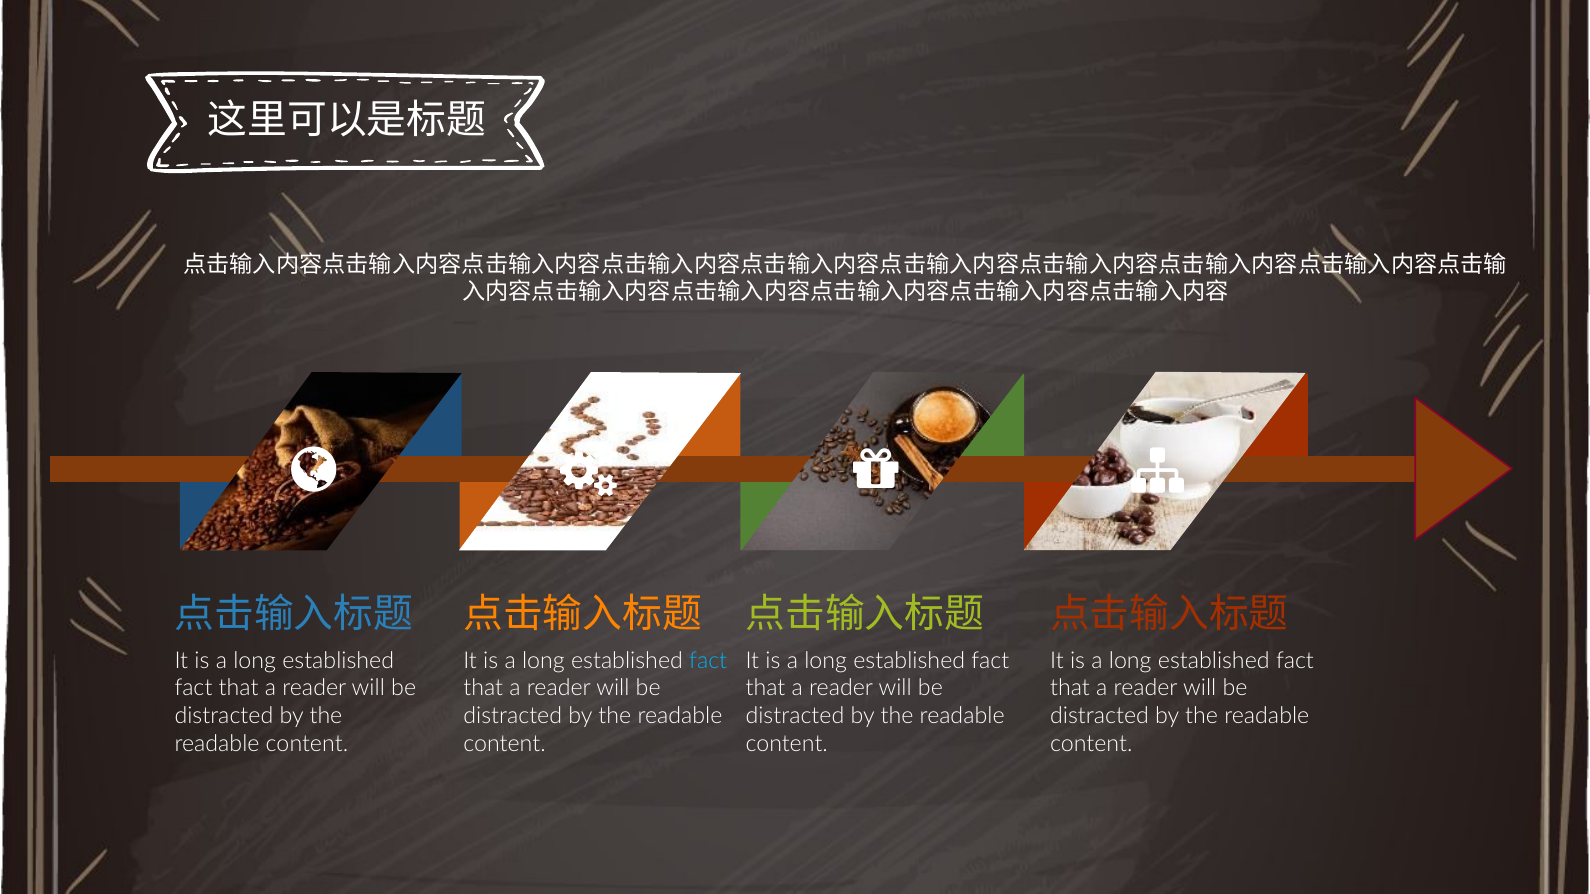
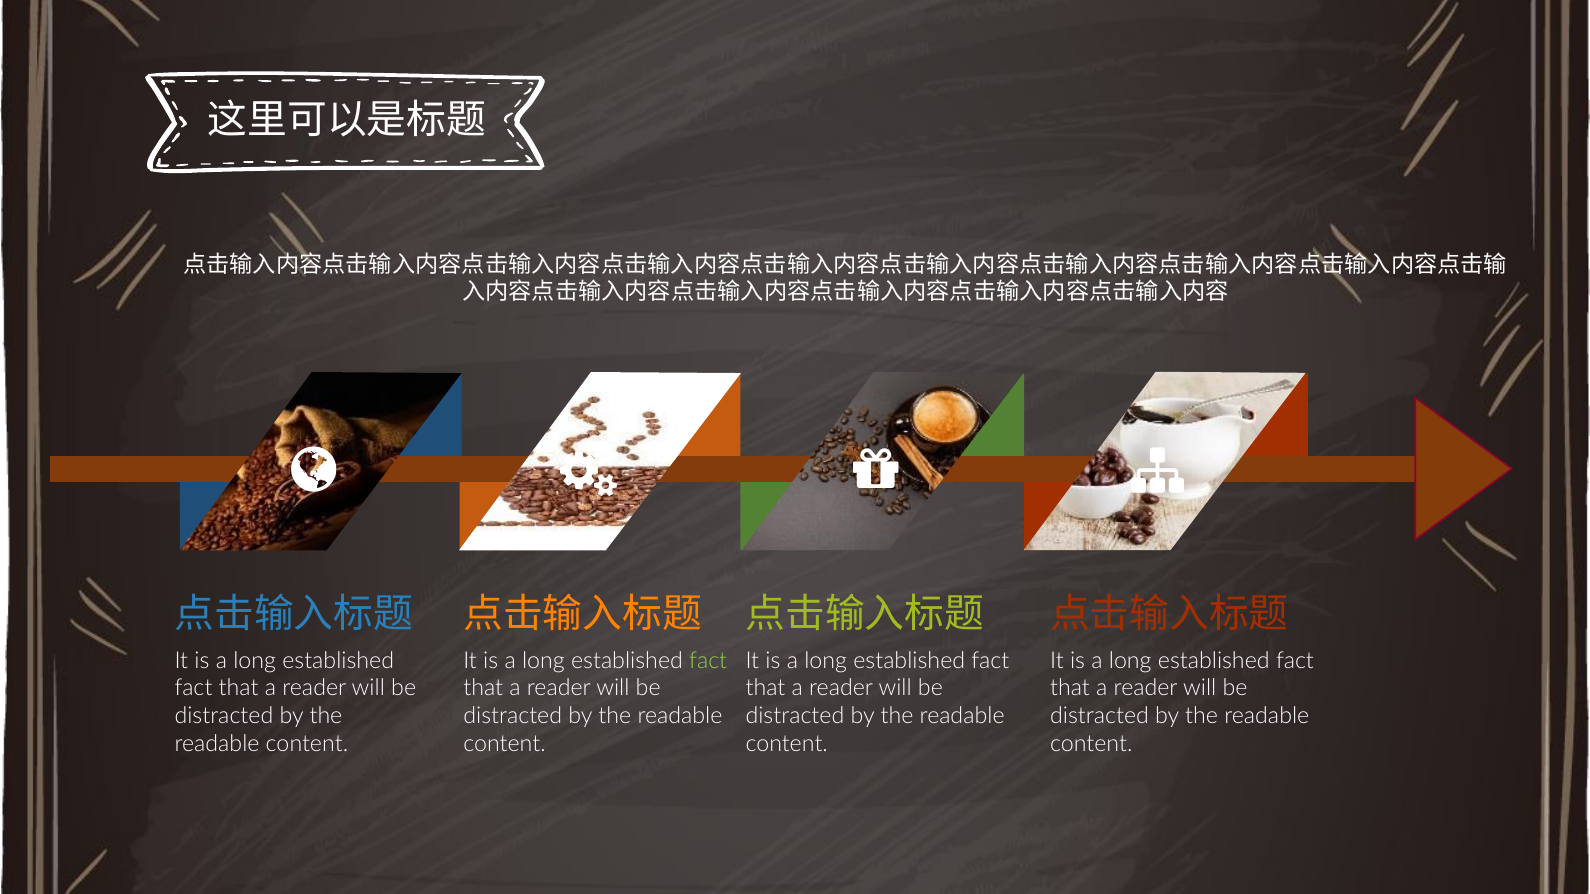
fact colour: light blue -> light green (708, 661)
